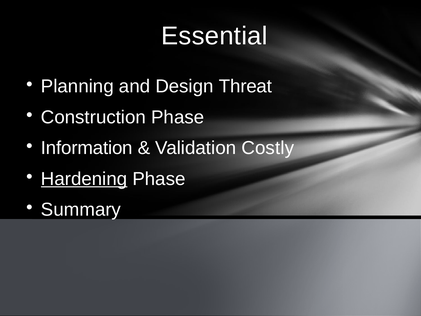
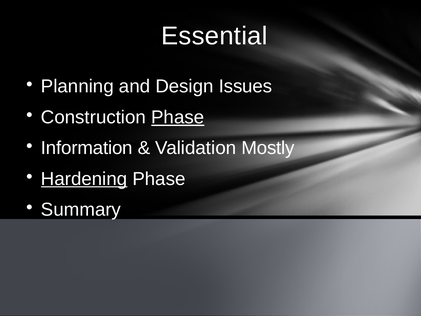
Threat: Threat -> Issues (245, 86)
Phase underline: none -> present (178, 117)
Costly: Costly -> Mostly (268, 148)
